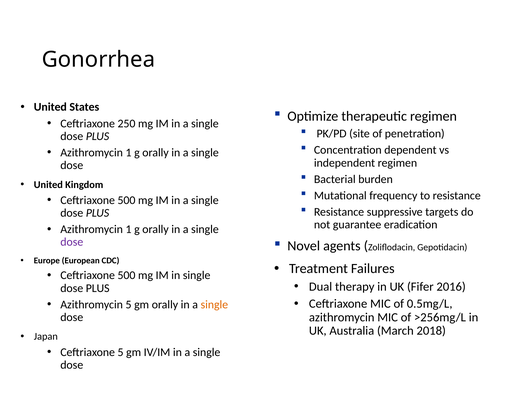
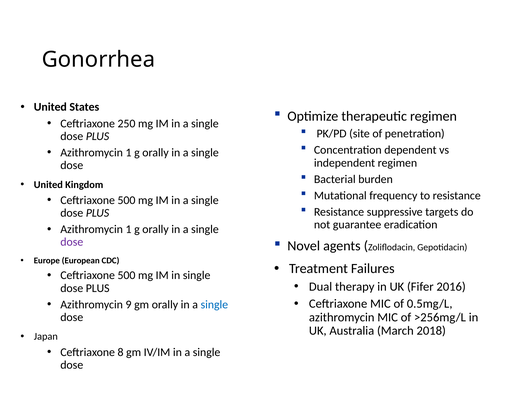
Azithromycin 5: 5 -> 9 (129, 305)
single colour: orange -> blue (214, 305)
Ceftriaxone 5: 5 -> 8 (121, 352)
